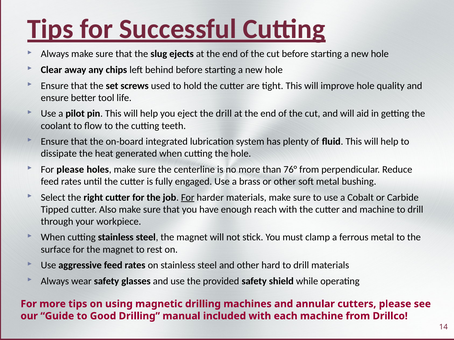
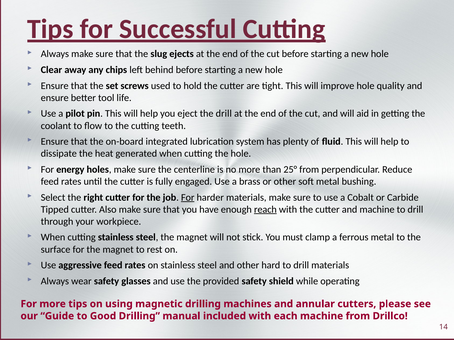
For please: please -> energy (70, 170)
76°: 76° -> 25° (290, 170)
reach underline: none -> present (265, 210)
